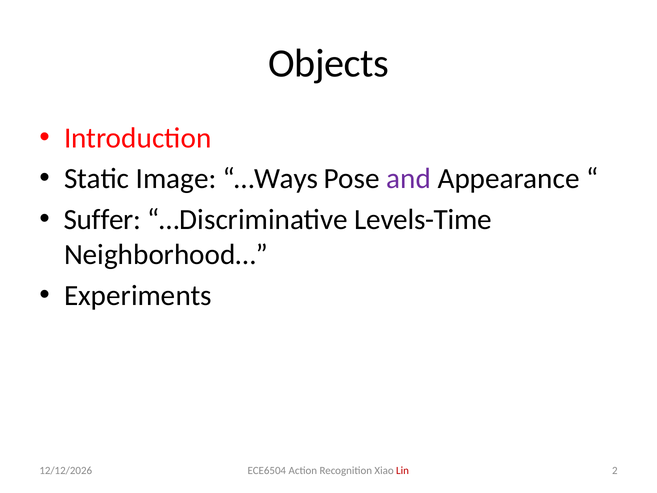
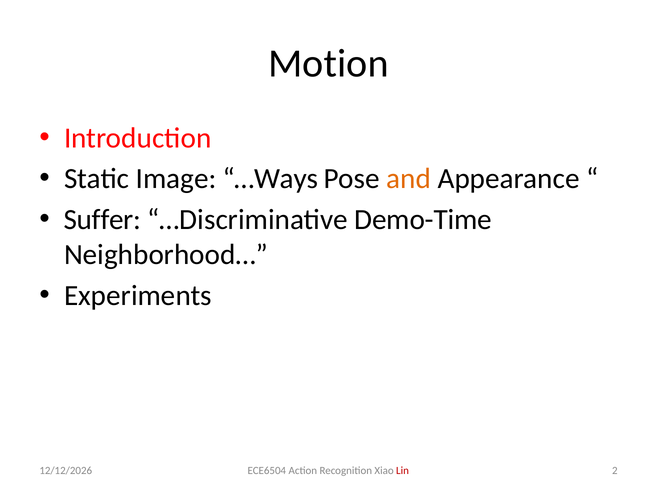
Objects: Objects -> Motion (328, 64)
and colour: purple -> orange (409, 179)
Levels-Time: Levels-Time -> Demo-Time (423, 220)
